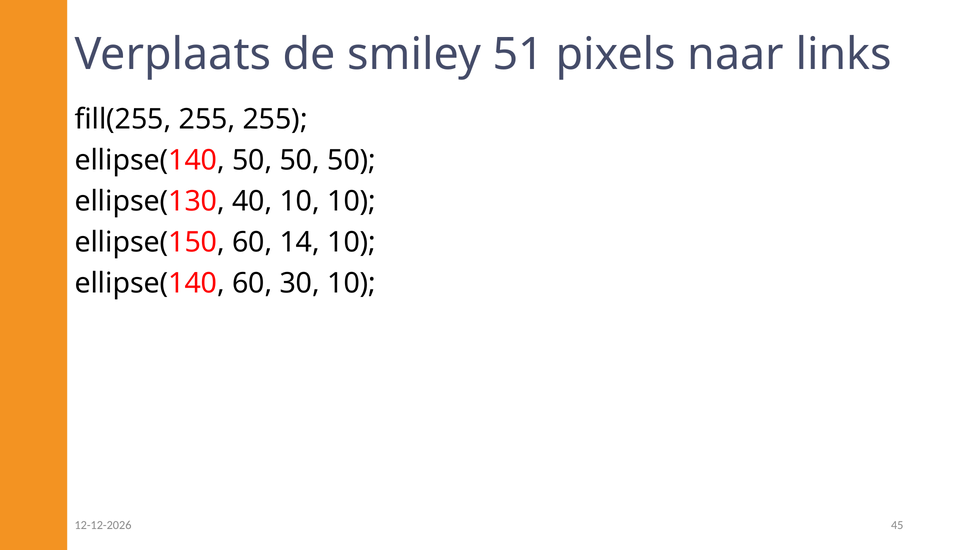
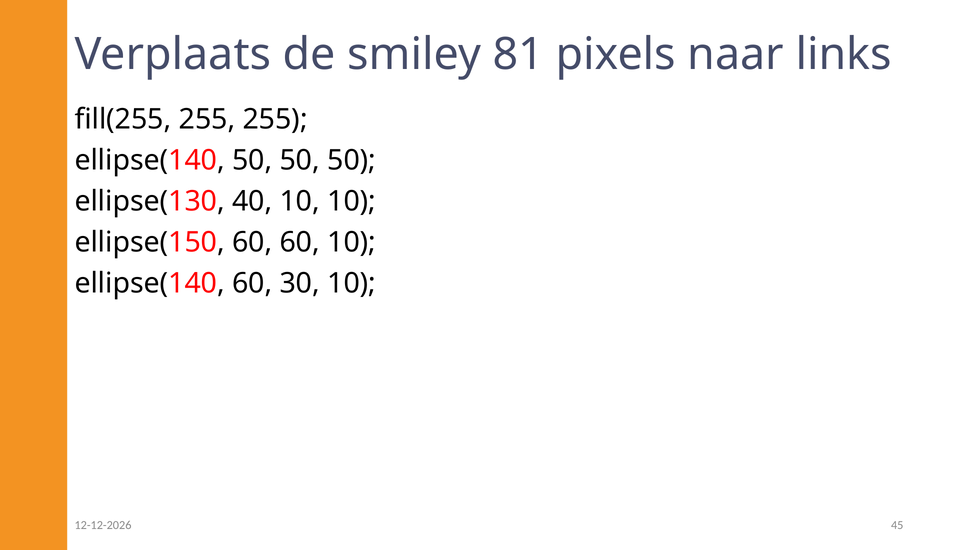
51: 51 -> 81 (518, 54)
60 14: 14 -> 60 (300, 242)
